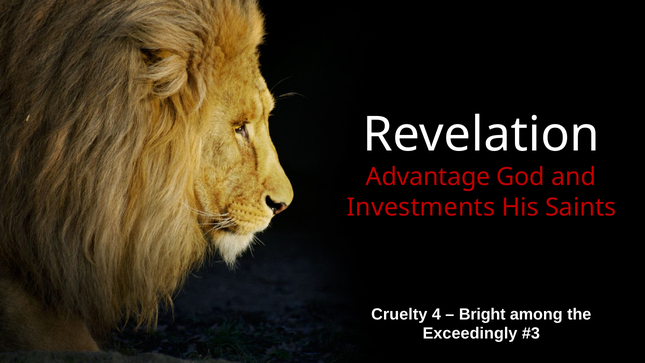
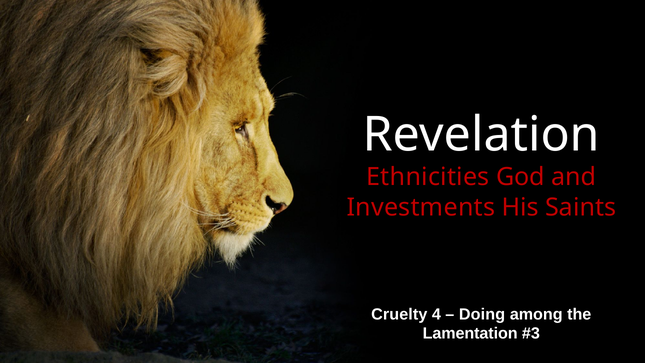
Advantage: Advantage -> Ethnicities (428, 177)
Bright: Bright -> Doing (482, 314)
Exceedingly: Exceedingly -> Lamentation (470, 333)
